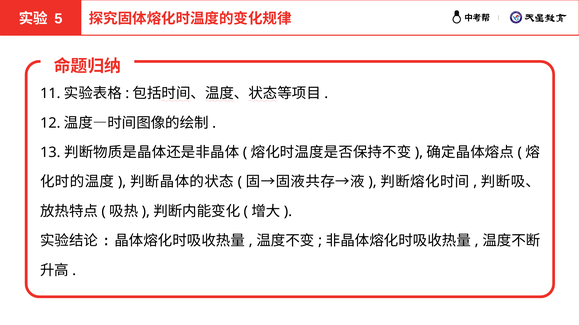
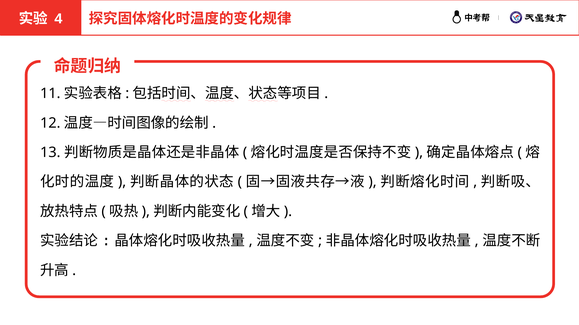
5: 5 -> 4 (58, 19)
